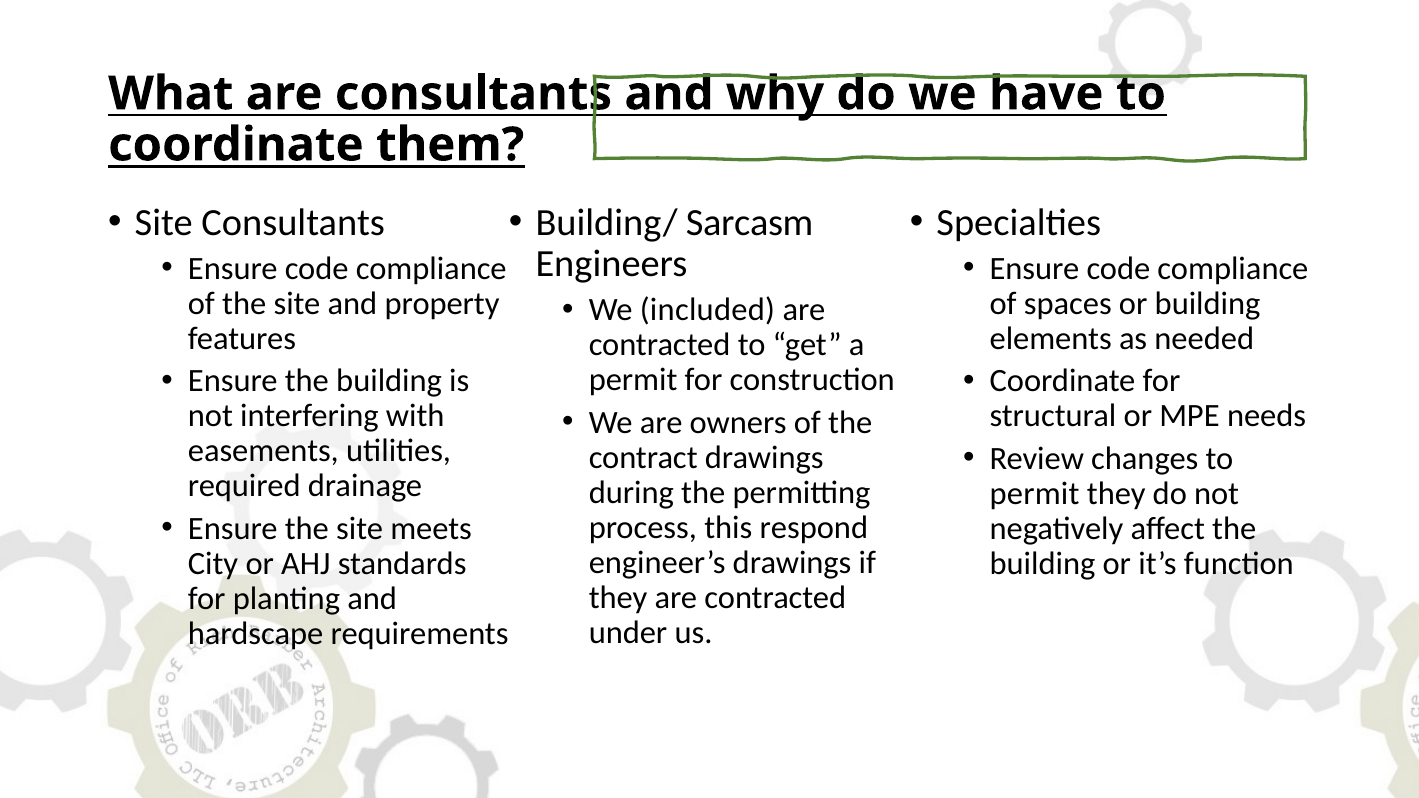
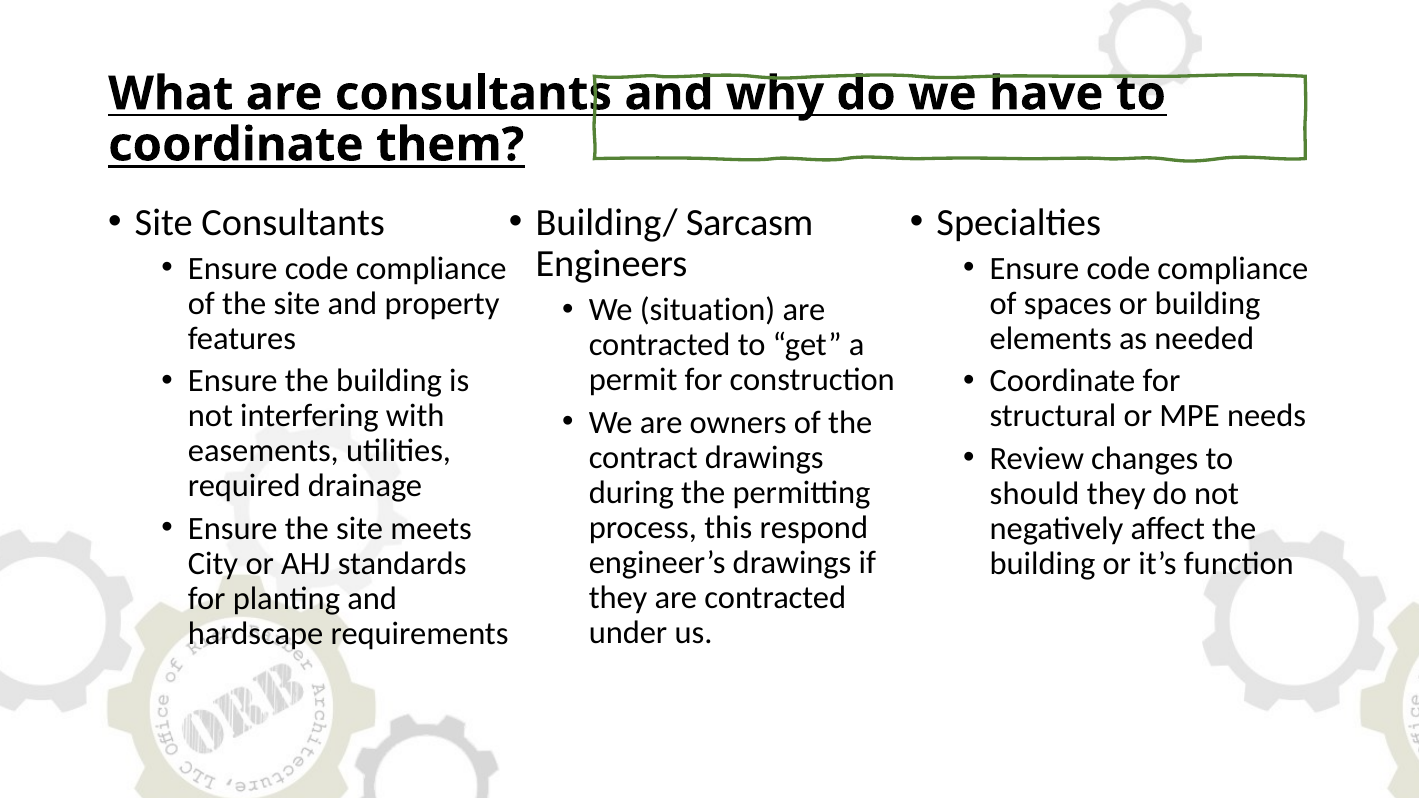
included: included -> situation (708, 310)
permit: permit -> should (1035, 494)
